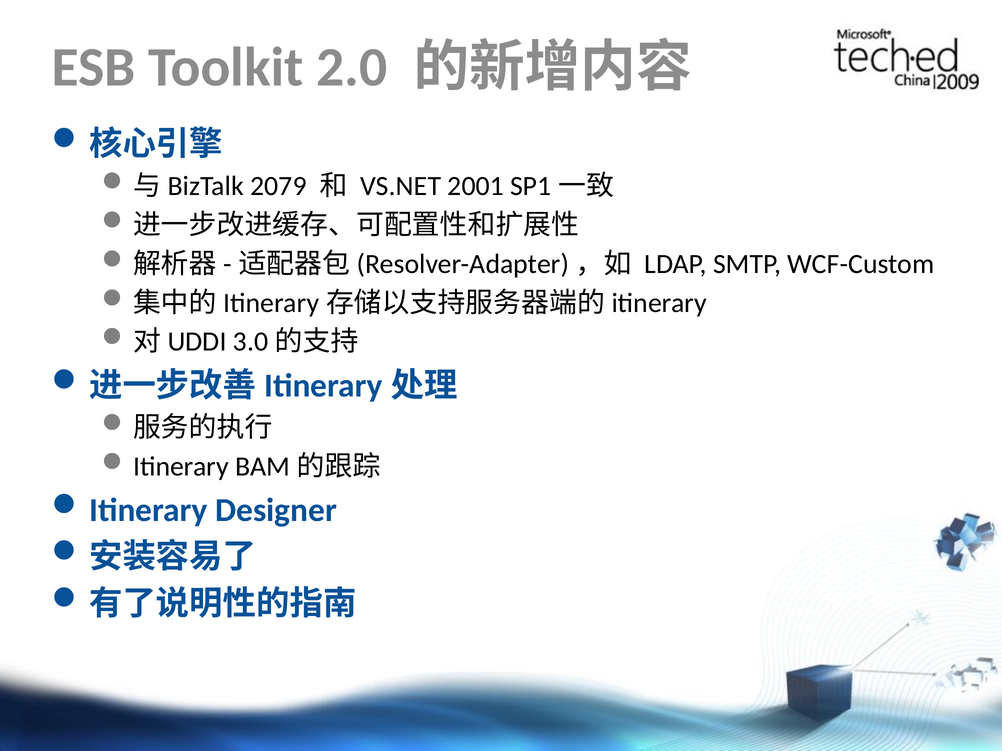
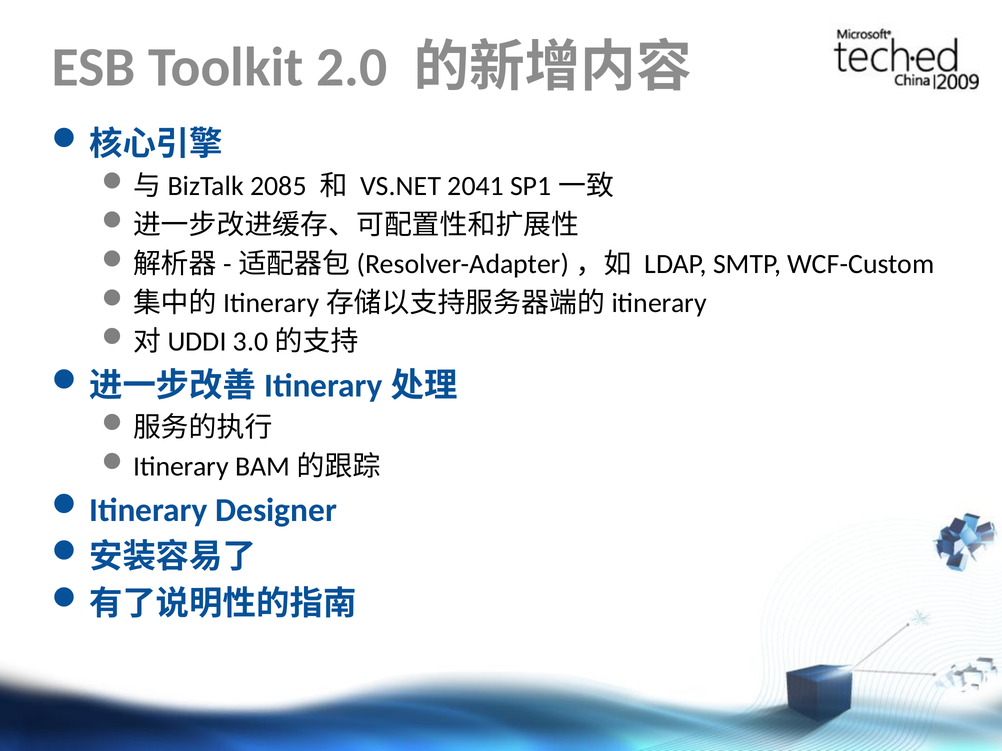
2079: 2079 -> 2085 (278, 186)
2001: 2001 -> 2041 (476, 186)
